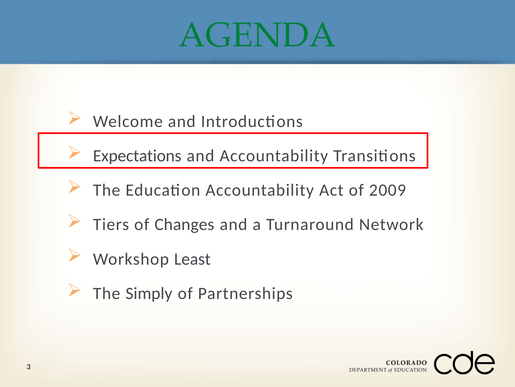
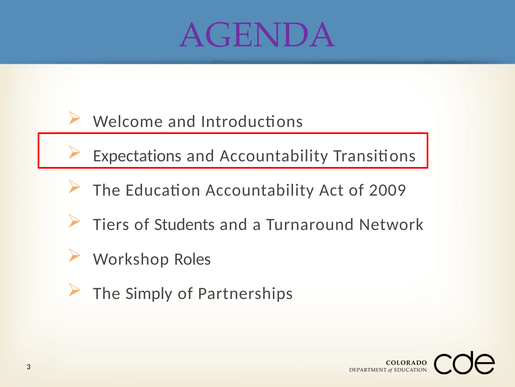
AGENDA colour: green -> purple (257, 35)
Changes: Changes -> Students (185, 224)
Least: Least -> Roles (193, 259)
